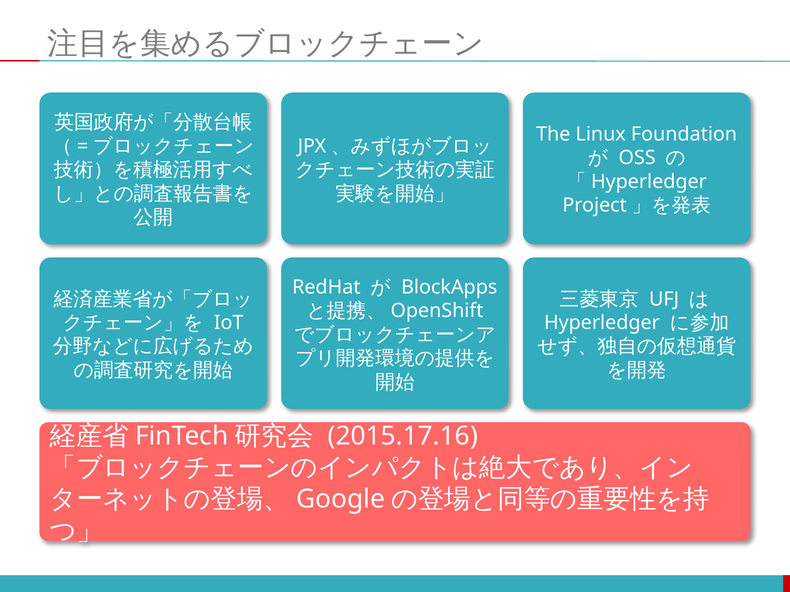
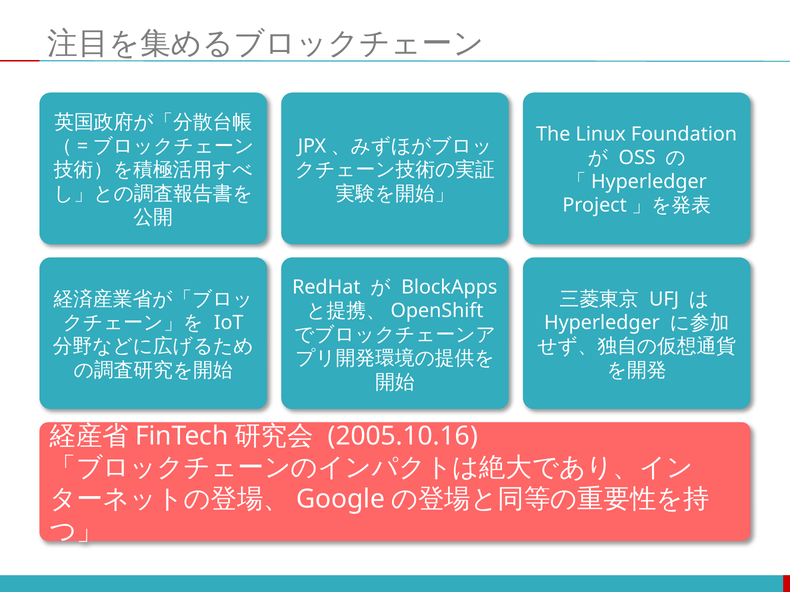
2015.17.16: 2015.17.16 -> 2005.10.16 (403, 436)
